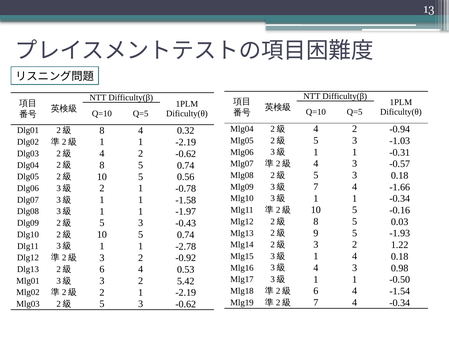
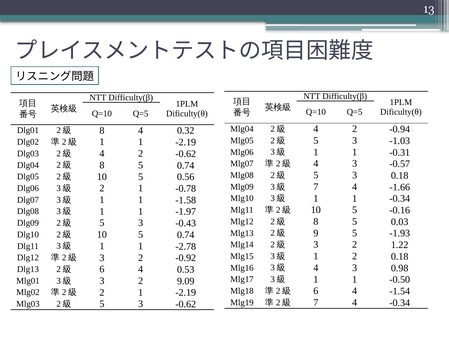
1 4: 4 -> 2 (355, 256)
5.42: 5.42 -> 9.09 (186, 281)
